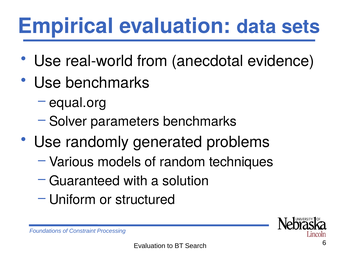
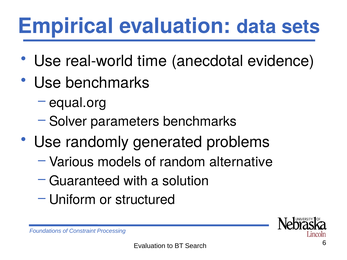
from: from -> time (152, 61)
techniques: techniques -> alternative (241, 162)
